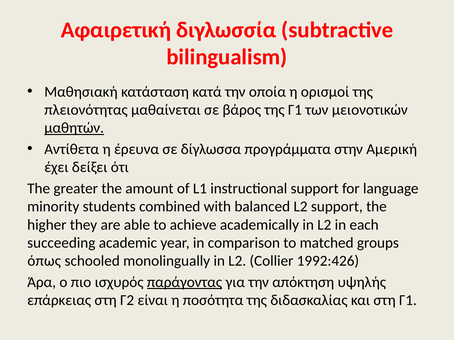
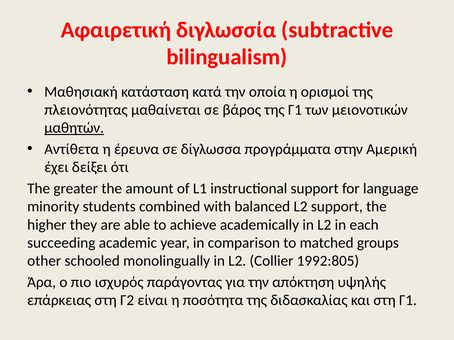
όπως: όπως -> other (44, 261)
1992:426: 1992:426 -> 1992:805 (328, 261)
παράγοντας underline: present -> none (185, 283)
